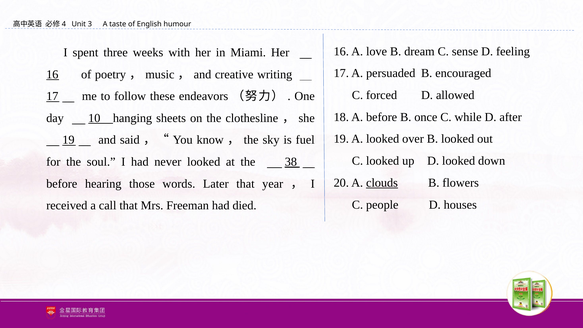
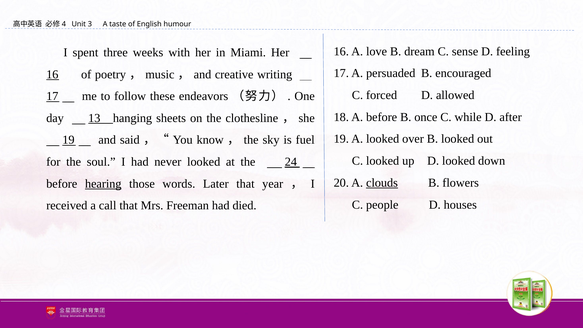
10: 10 -> 13 (94, 118)
38: 38 -> 24 (291, 162)
hearing underline: none -> present (103, 184)
